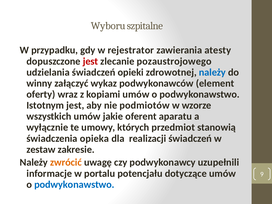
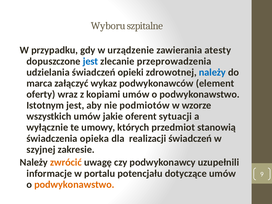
rejestrator: rejestrator -> urządzenie (131, 50)
jest colour: red -> blue (90, 61)
pozaustrojowego: pozaustrojowego -> przeprowadzenia (174, 61)
winny: winny -> marca (39, 83)
aparatu: aparatu -> sytuacji (175, 116)
zestaw: zestaw -> szyjnej (41, 149)
podwykonawstwo colour: blue -> orange (74, 184)
